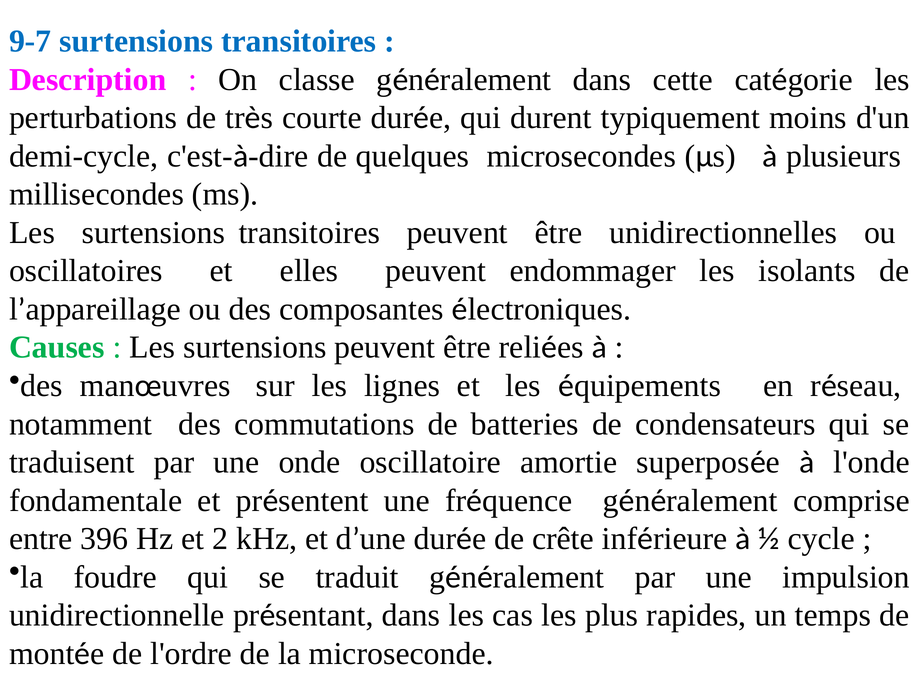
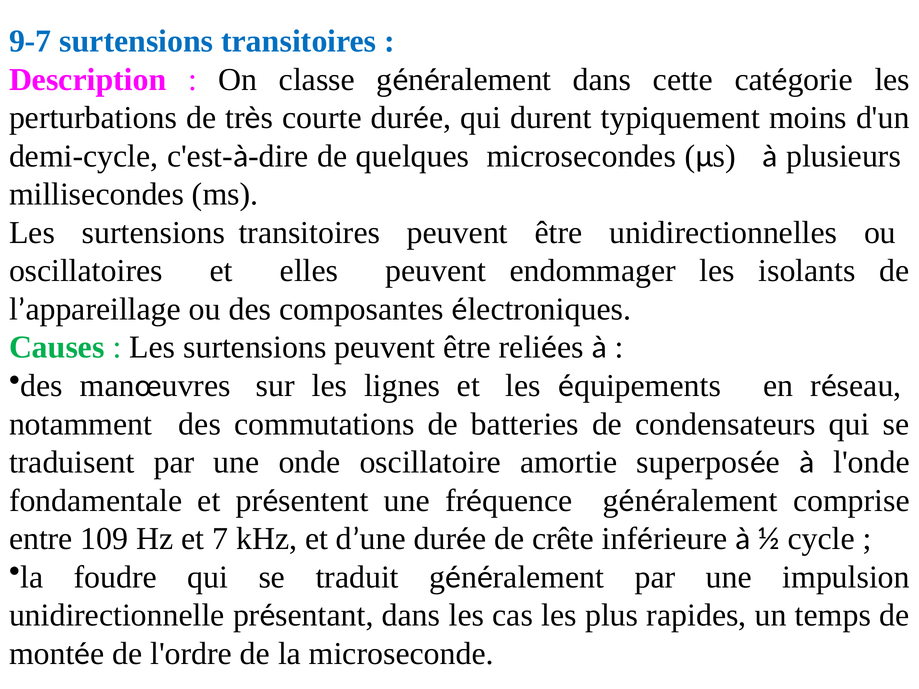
396: 396 -> 109 (104, 539)
2: 2 -> 7 (220, 539)
